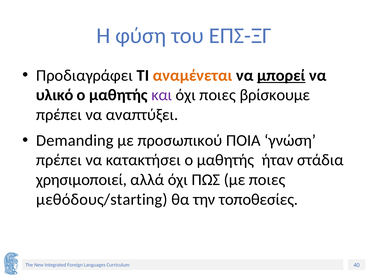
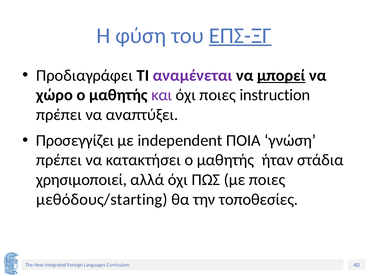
ΕΠΣ-ΞΓ underline: none -> present (240, 36)
αναμένεται colour: orange -> purple (193, 75)
υλικό: υλικό -> χώρο (55, 95)
βρίσκουμε: βρίσκουμε -> instruction (275, 95)
Demanding: Demanding -> Προσεγγίζει (75, 140)
προσωπικού: προσωπικού -> independent (180, 140)
